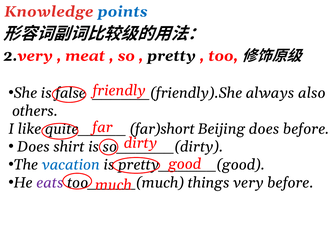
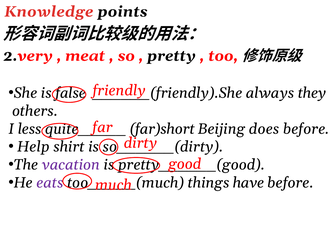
points colour: blue -> black (123, 12)
also: also -> they (312, 93)
like: like -> less (30, 128)
Does: Does -> Help (33, 146)
vacation colour: blue -> purple (71, 164)
very: very -> have (249, 182)
